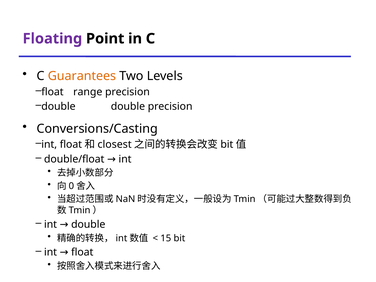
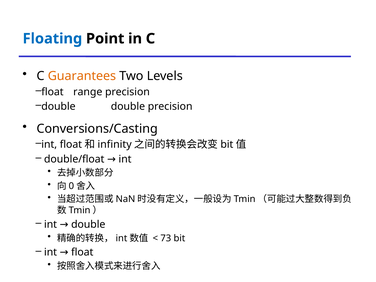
Floating colour: purple -> blue (52, 39)
closest: closest -> infinity (115, 144)
15: 15 -> 73 (166, 238)
